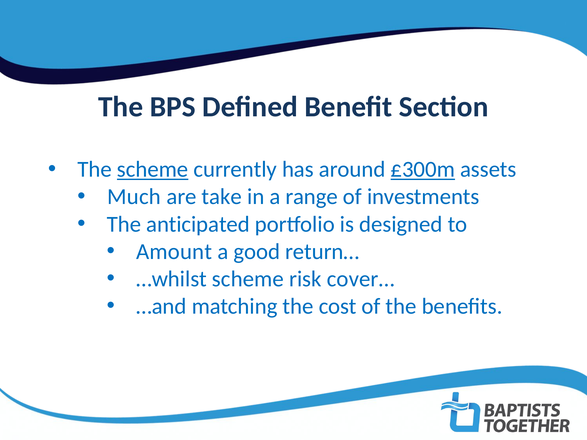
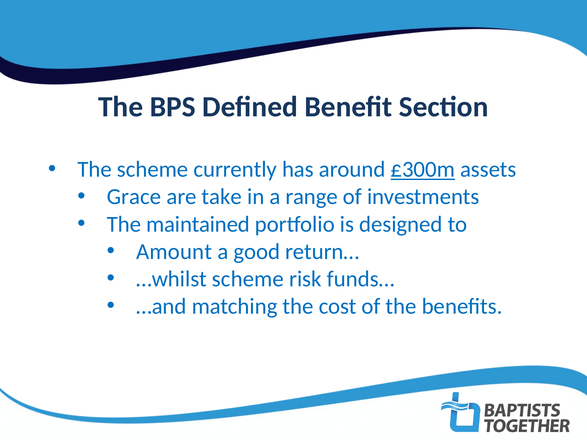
scheme underline: present -> none (153, 169)
Much: Much -> Grace (134, 197)
anticipated: anticipated -> maintained (198, 224)
cover…: cover… -> funds… (361, 279)
